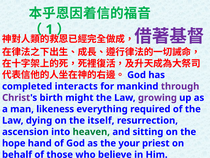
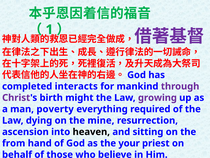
likeness: likeness -> poverty (55, 109)
itself: itself -> mine (101, 120)
heaven colour: green -> black (91, 131)
hope: hope -> from (14, 143)
